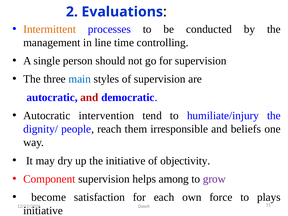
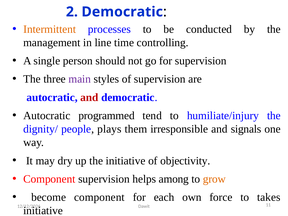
2 Evaluations: Evaluations -> Democratic (122, 12)
main colour: blue -> purple (80, 79)
intervention: intervention -> programmed (107, 116)
reach: reach -> plays (109, 129)
beliefs: beliefs -> signals (246, 129)
grow colour: purple -> orange (214, 179)
become satisfaction: satisfaction -> component (99, 197)
plays: plays -> takes (269, 197)
